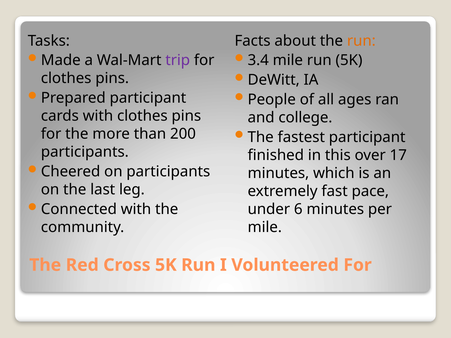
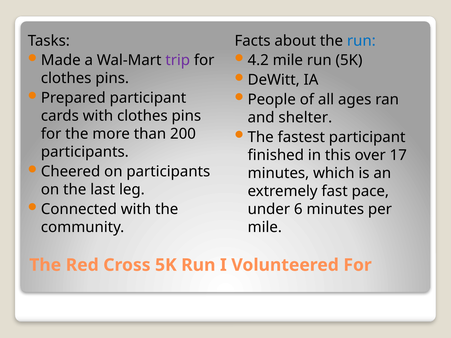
run colour: orange -> blue (361, 41)
3.4: 3.4 -> 4.2 (258, 60)
college: college -> shelter (305, 118)
